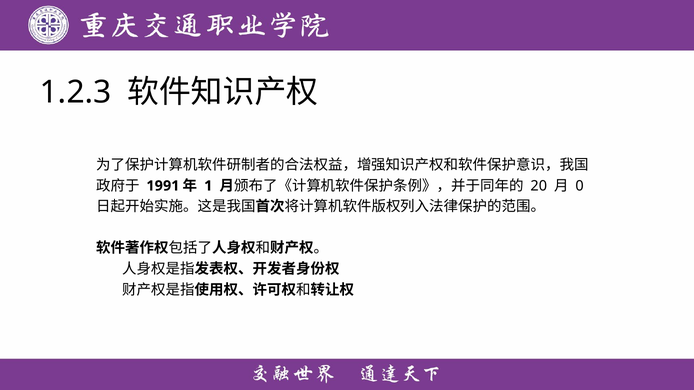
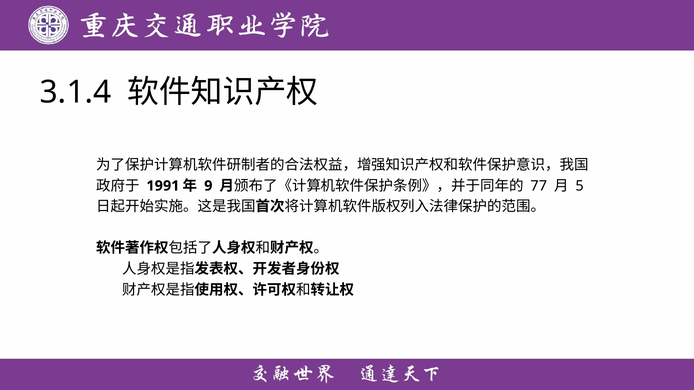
1.2.3: 1.2.3 -> 3.1.4 (76, 92)
1: 1 -> 9 (208, 186)
20: 20 -> 77 (539, 186)
0: 0 -> 5 (580, 186)
